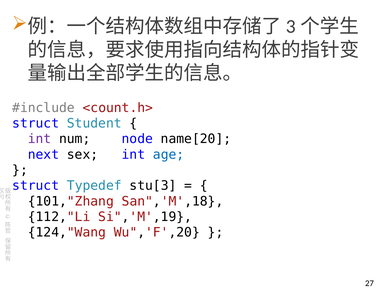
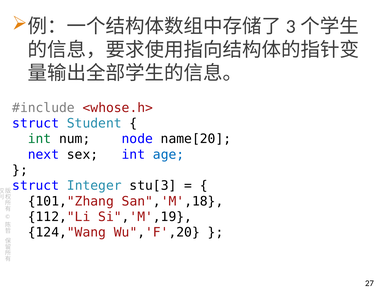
<count.h>: <count.h> -> <whose.h> (118, 108)
int colour: purple -> green (40, 139)
Typedef: Typedef -> Integer (94, 186)
